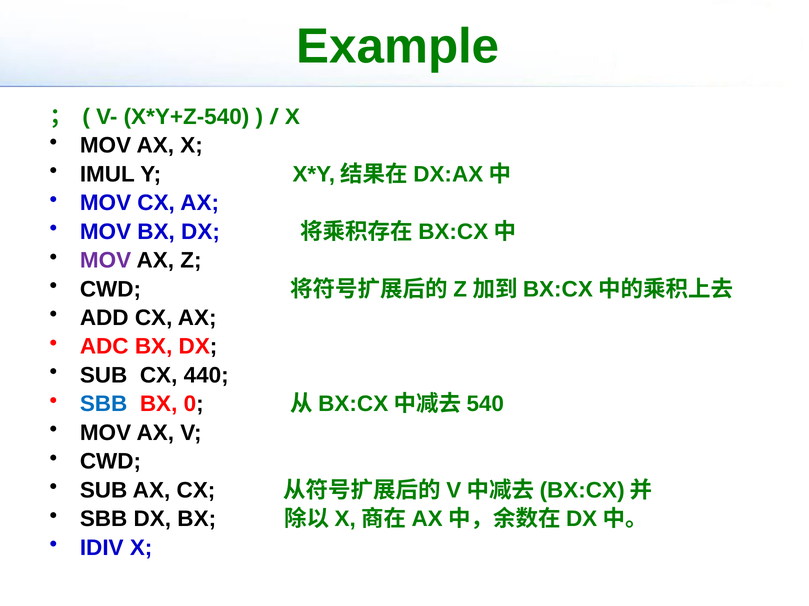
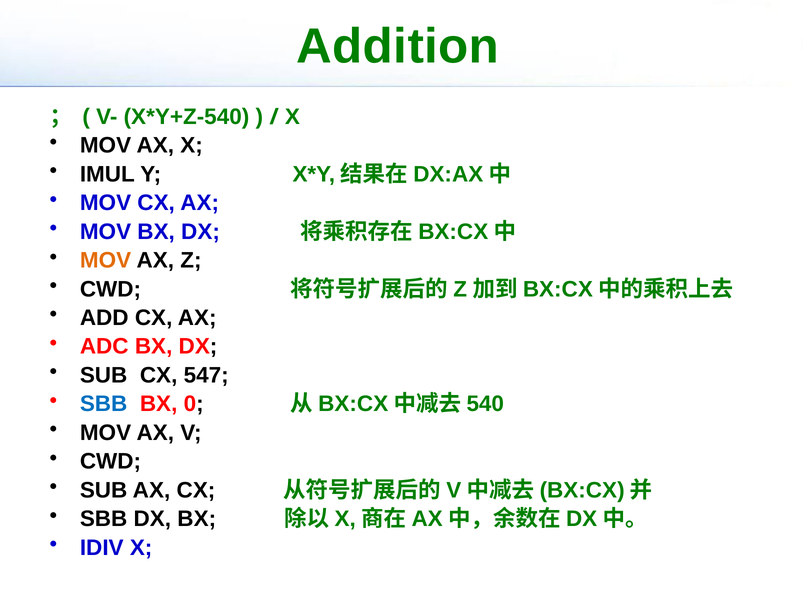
Example: Example -> Addition (398, 47)
MOV colour: purple -> orange (105, 261)
440: 440 -> 547 (206, 376)
